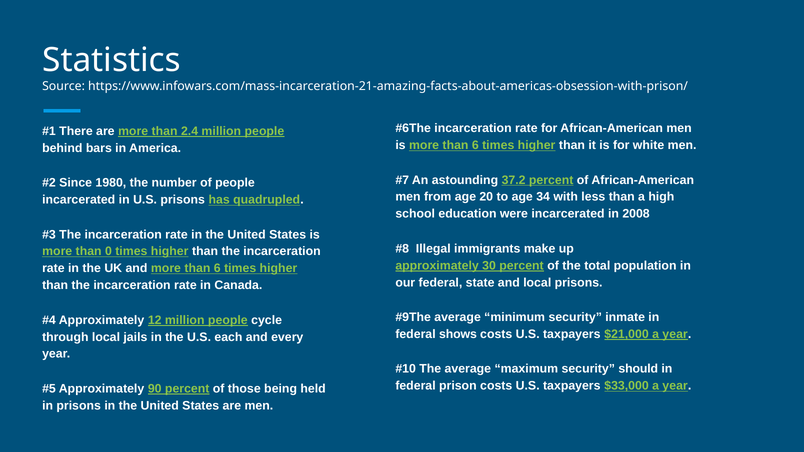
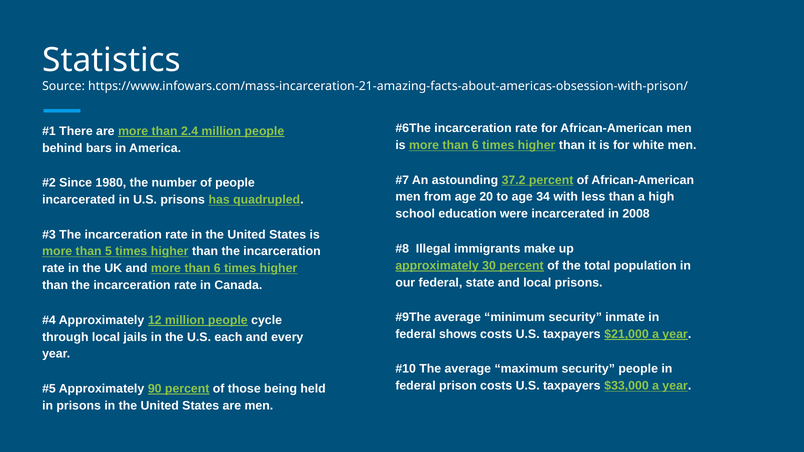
0: 0 -> 5 (108, 252)
security should: should -> people (638, 369)
